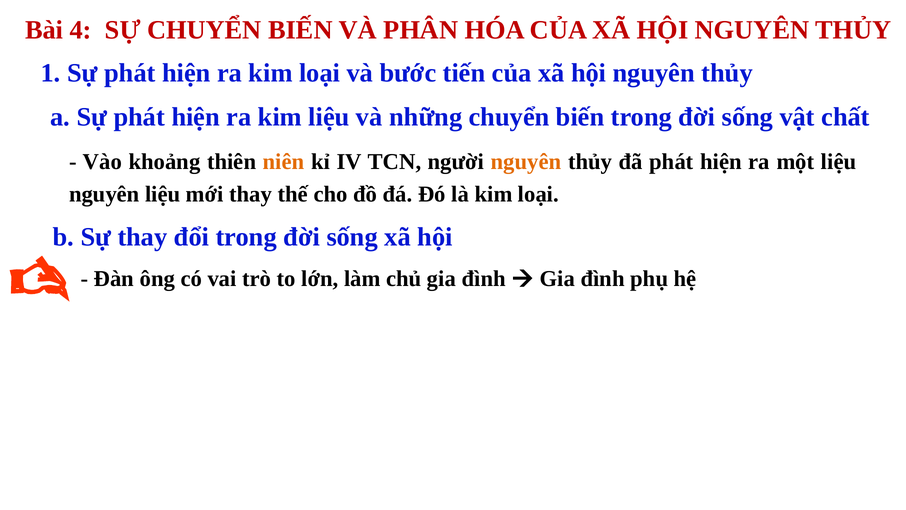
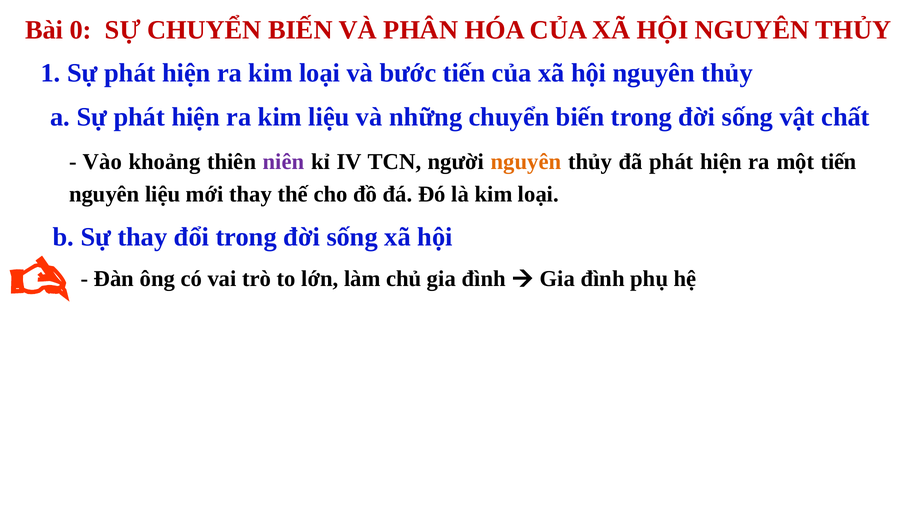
4: 4 -> 0 (81, 30)
niên colour: orange -> purple (284, 162)
một liệu: liệu -> tiến (839, 162)
